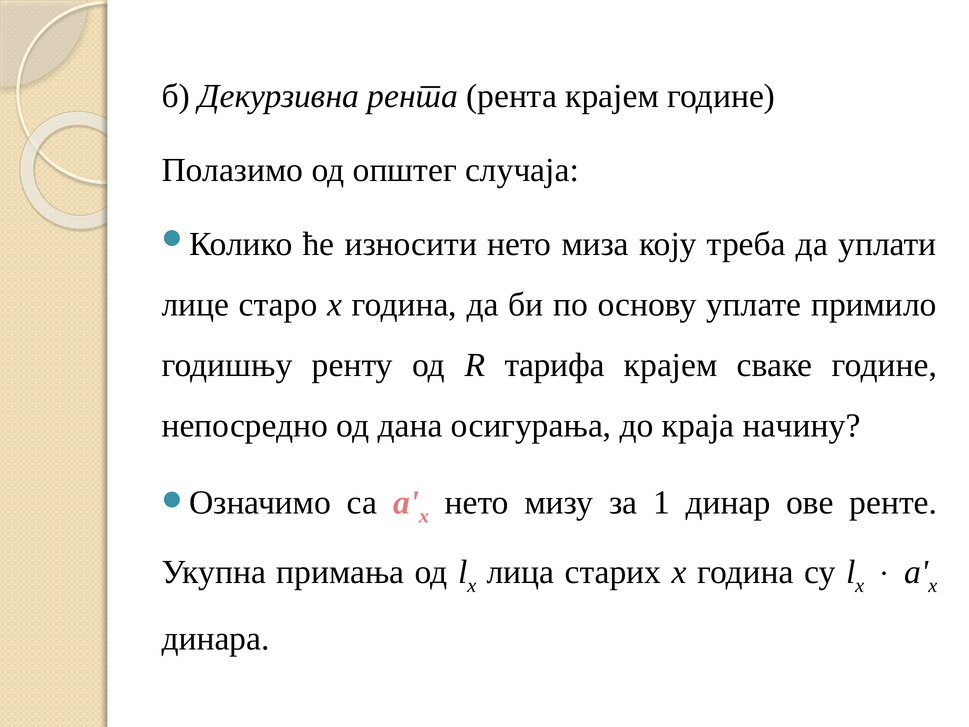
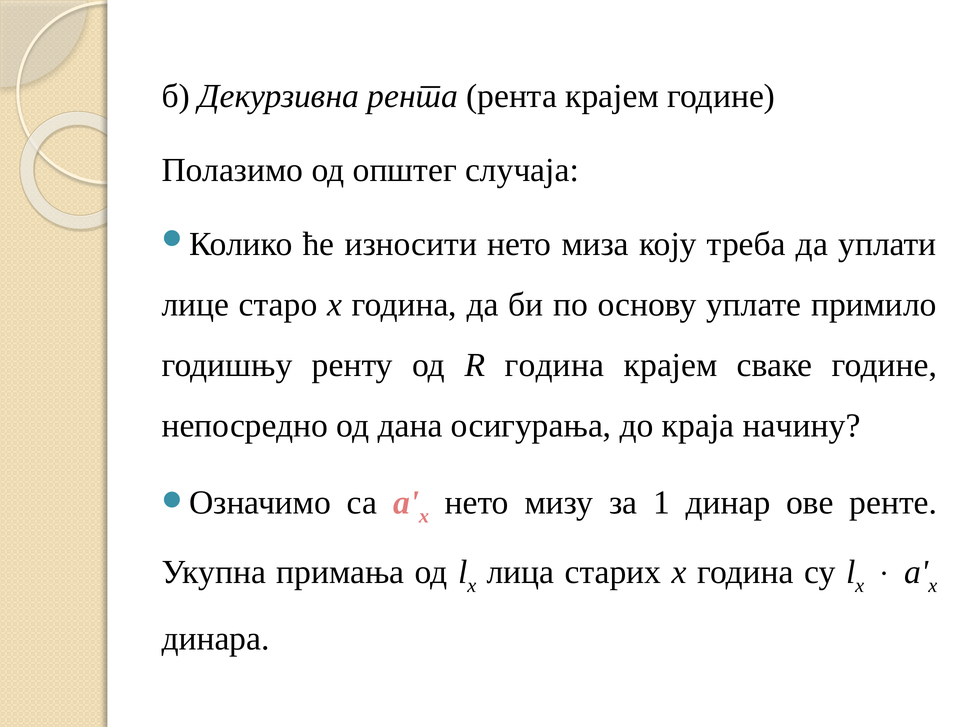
R тарифа: тарифа -> година (554, 365)
